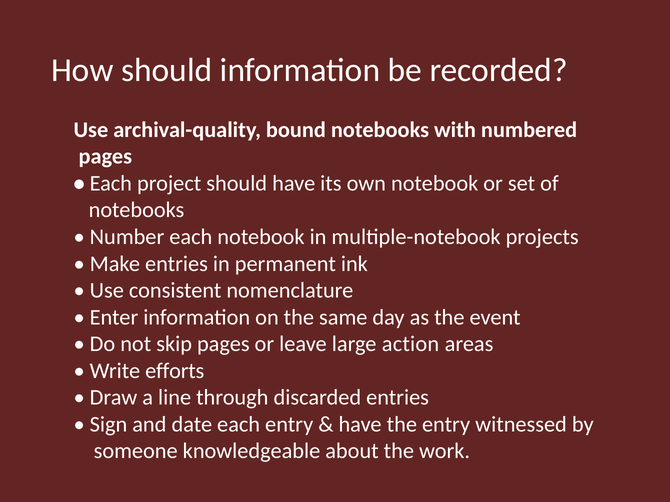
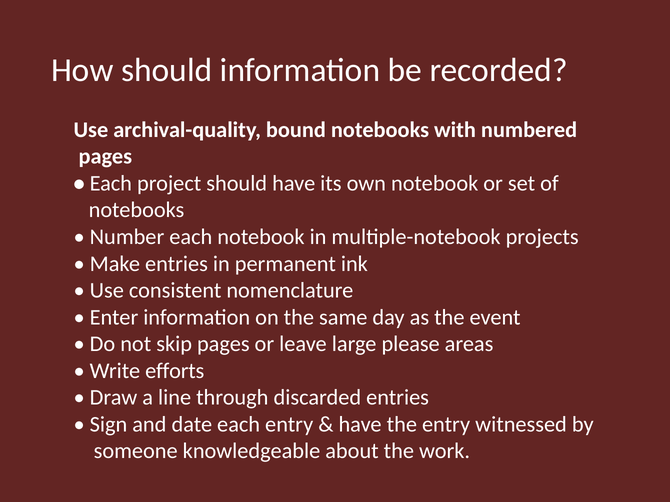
action: action -> please (411, 344)
